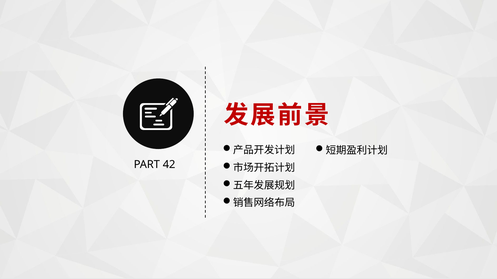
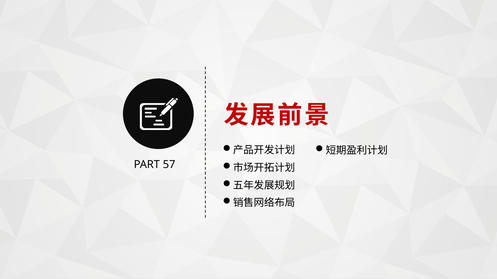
42: 42 -> 57 (169, 165)
